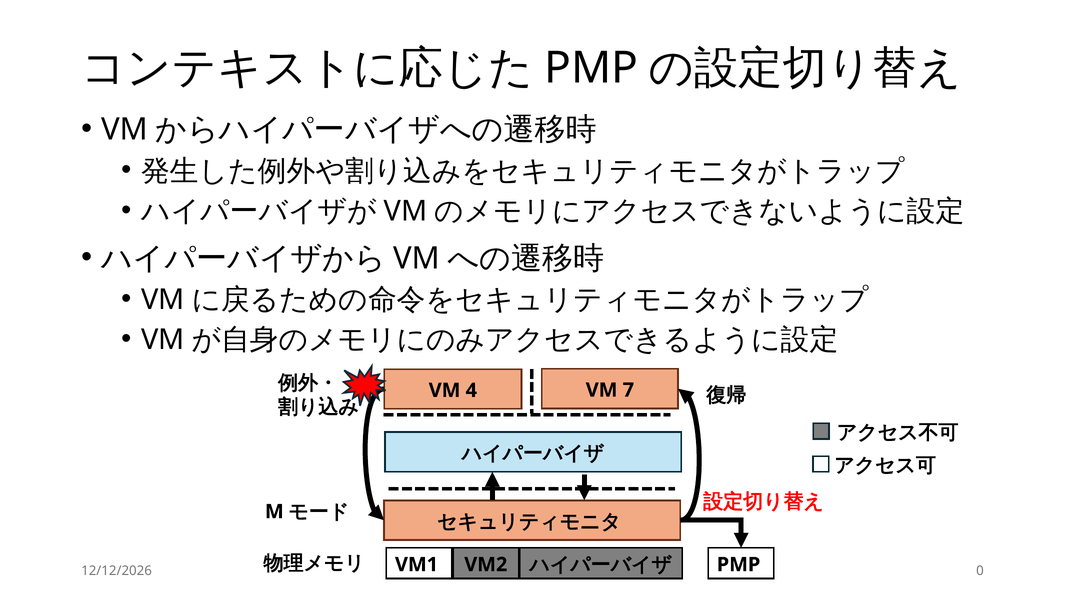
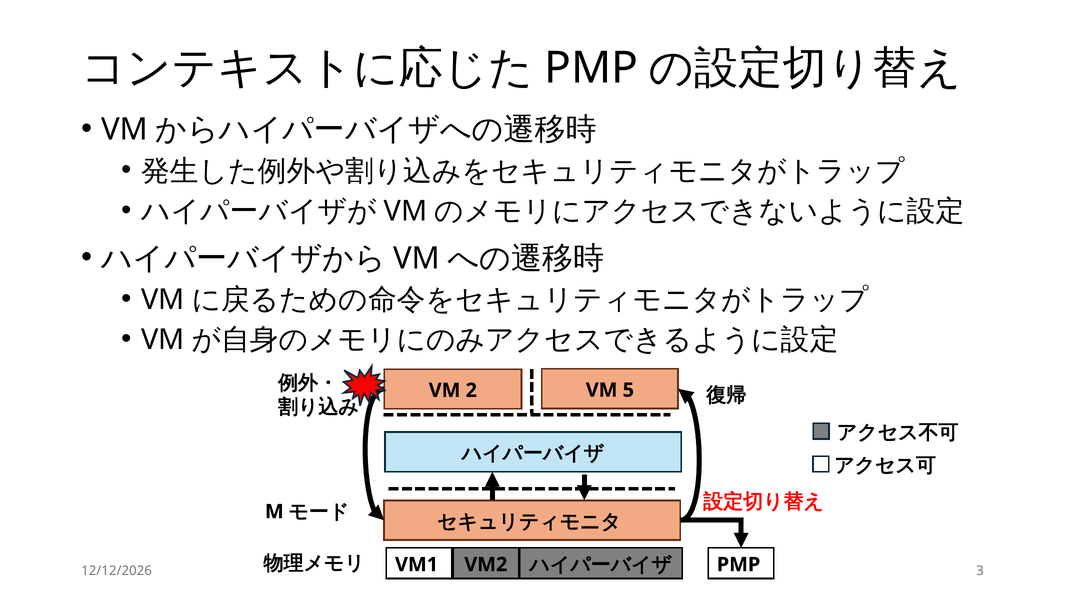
4: 4 -> 2 (471, 390)
7: 7 -> 5 (628, 390)
0: 0 -> 3 (980, 571)
